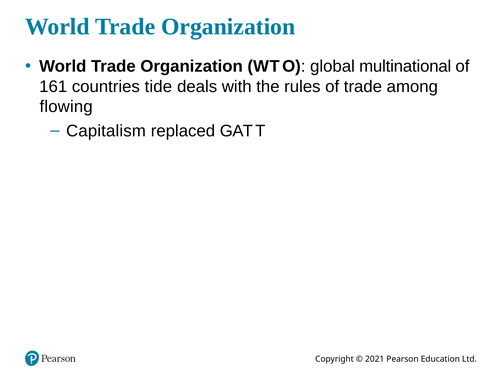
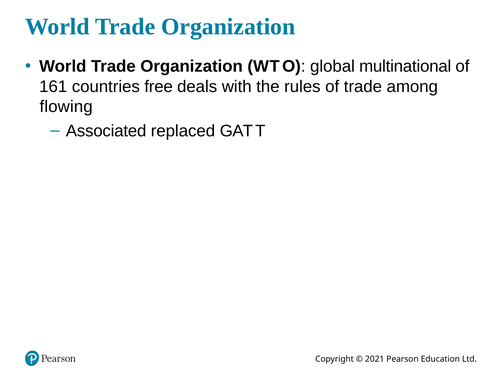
tide: tide -> free (159, 87)
Capitalism: Capitalism -> Associated (106, 131)
